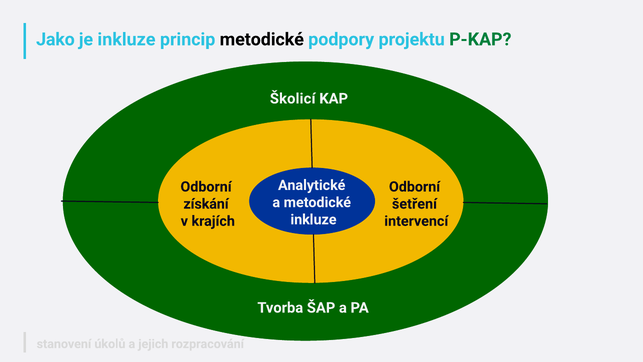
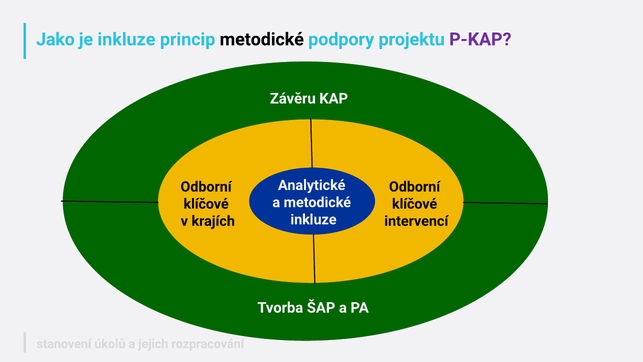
P-KAP colour: green -> purple (480, 39)
Školicí: Školicí -> Závěru (293, 99)
získání: získání -> klíčové (206, 204)
šetření: šetření -> klíčové (415, 204)
